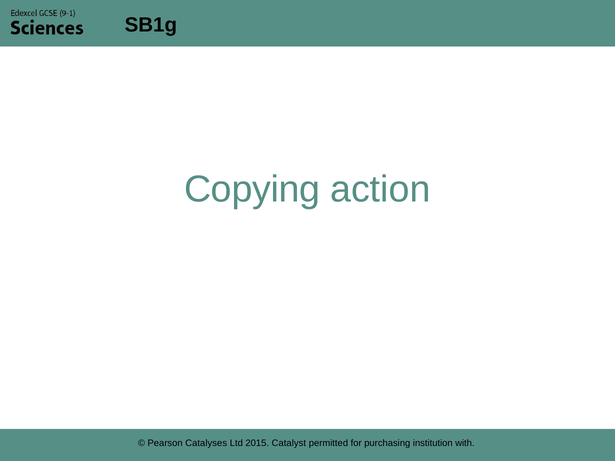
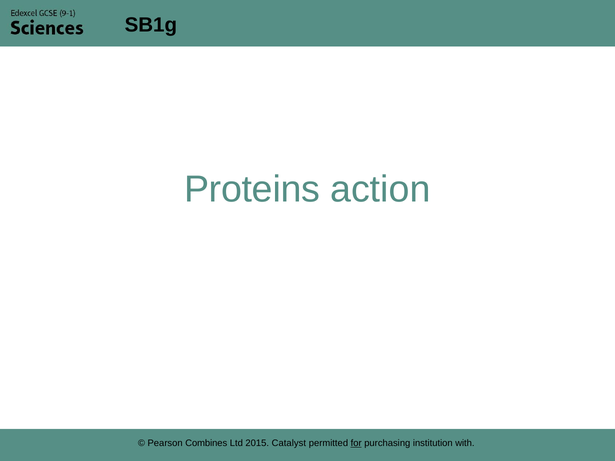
Copying: Copying -> Proteins (252, 190)
Catalyses: Catalyses -> Combines (206, 443)
for underline: none -> present (356, 443)
